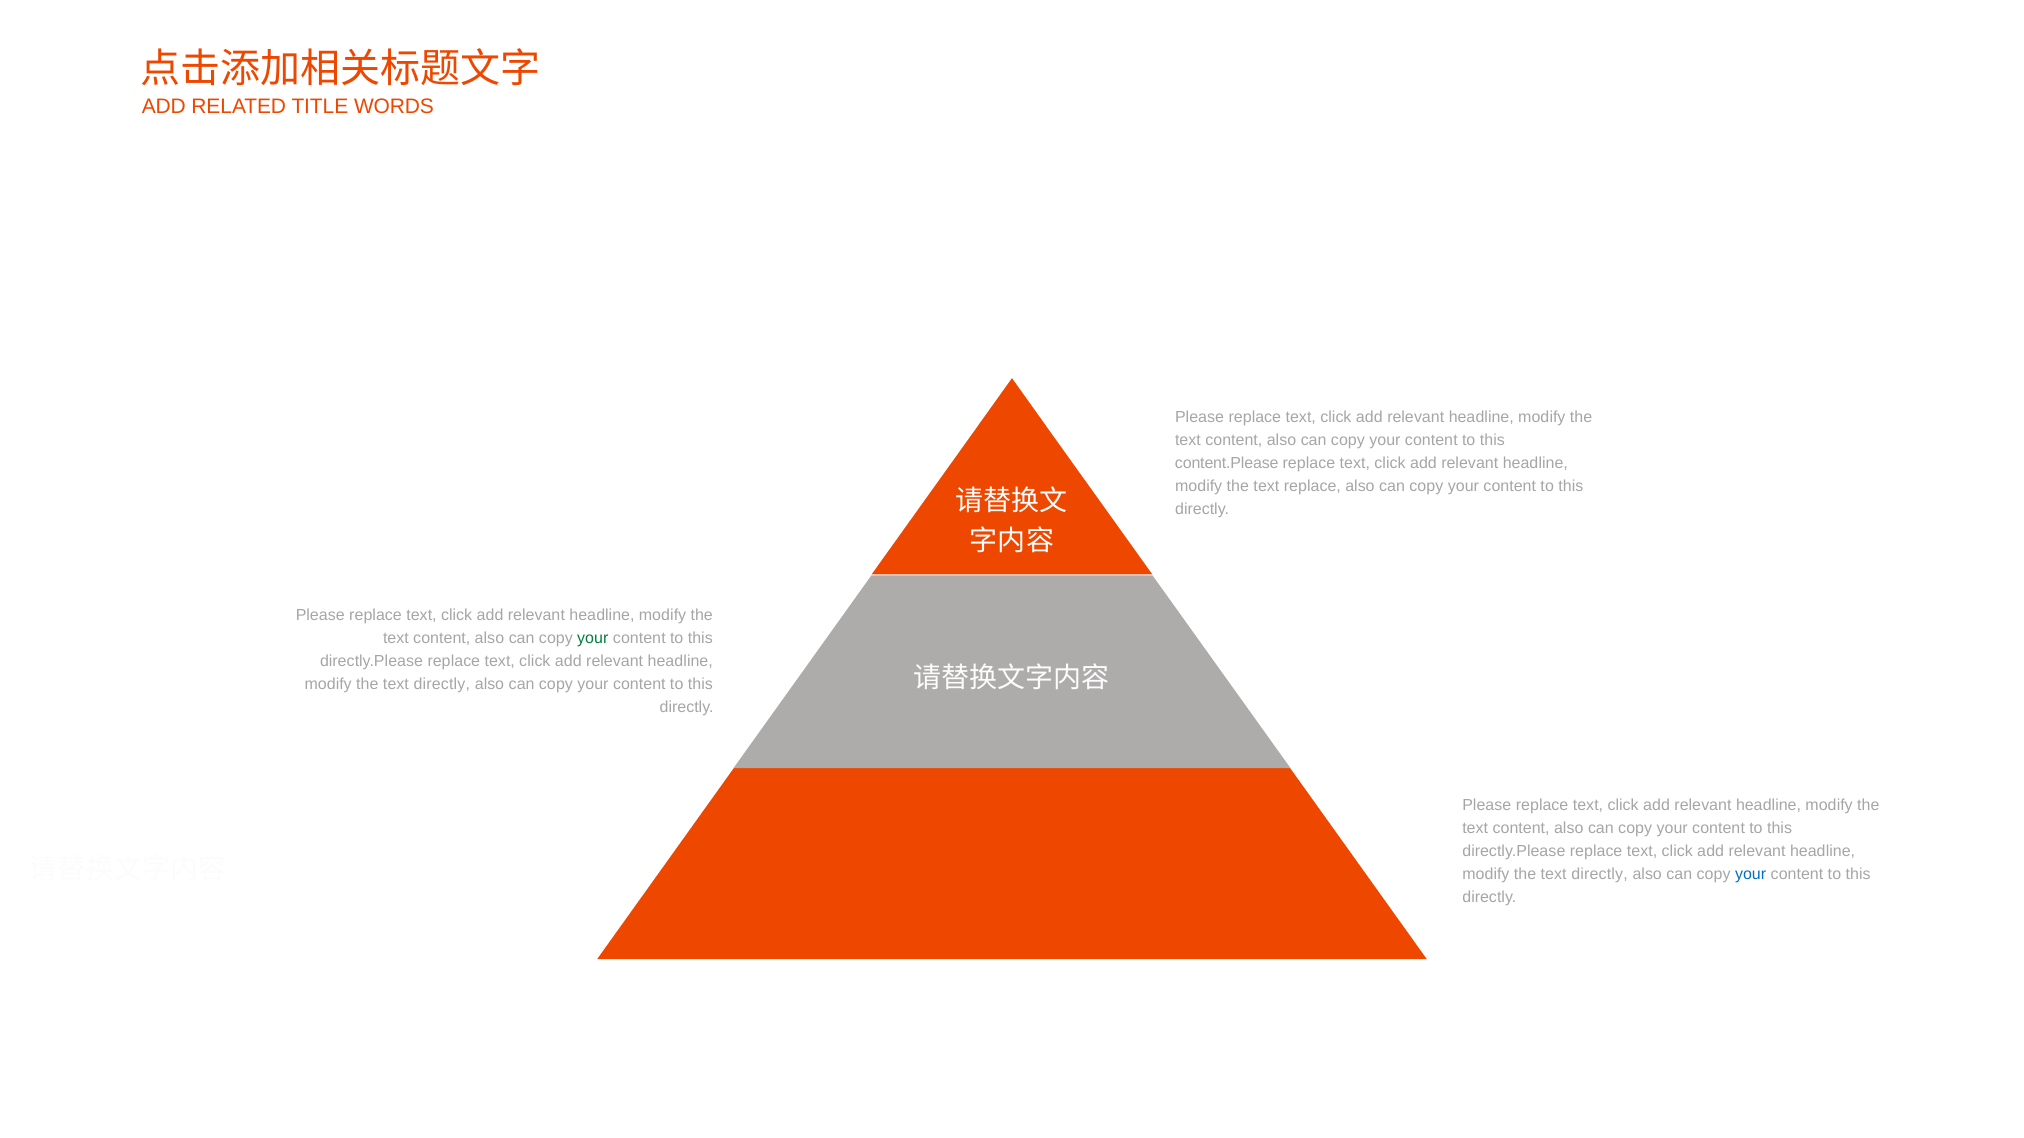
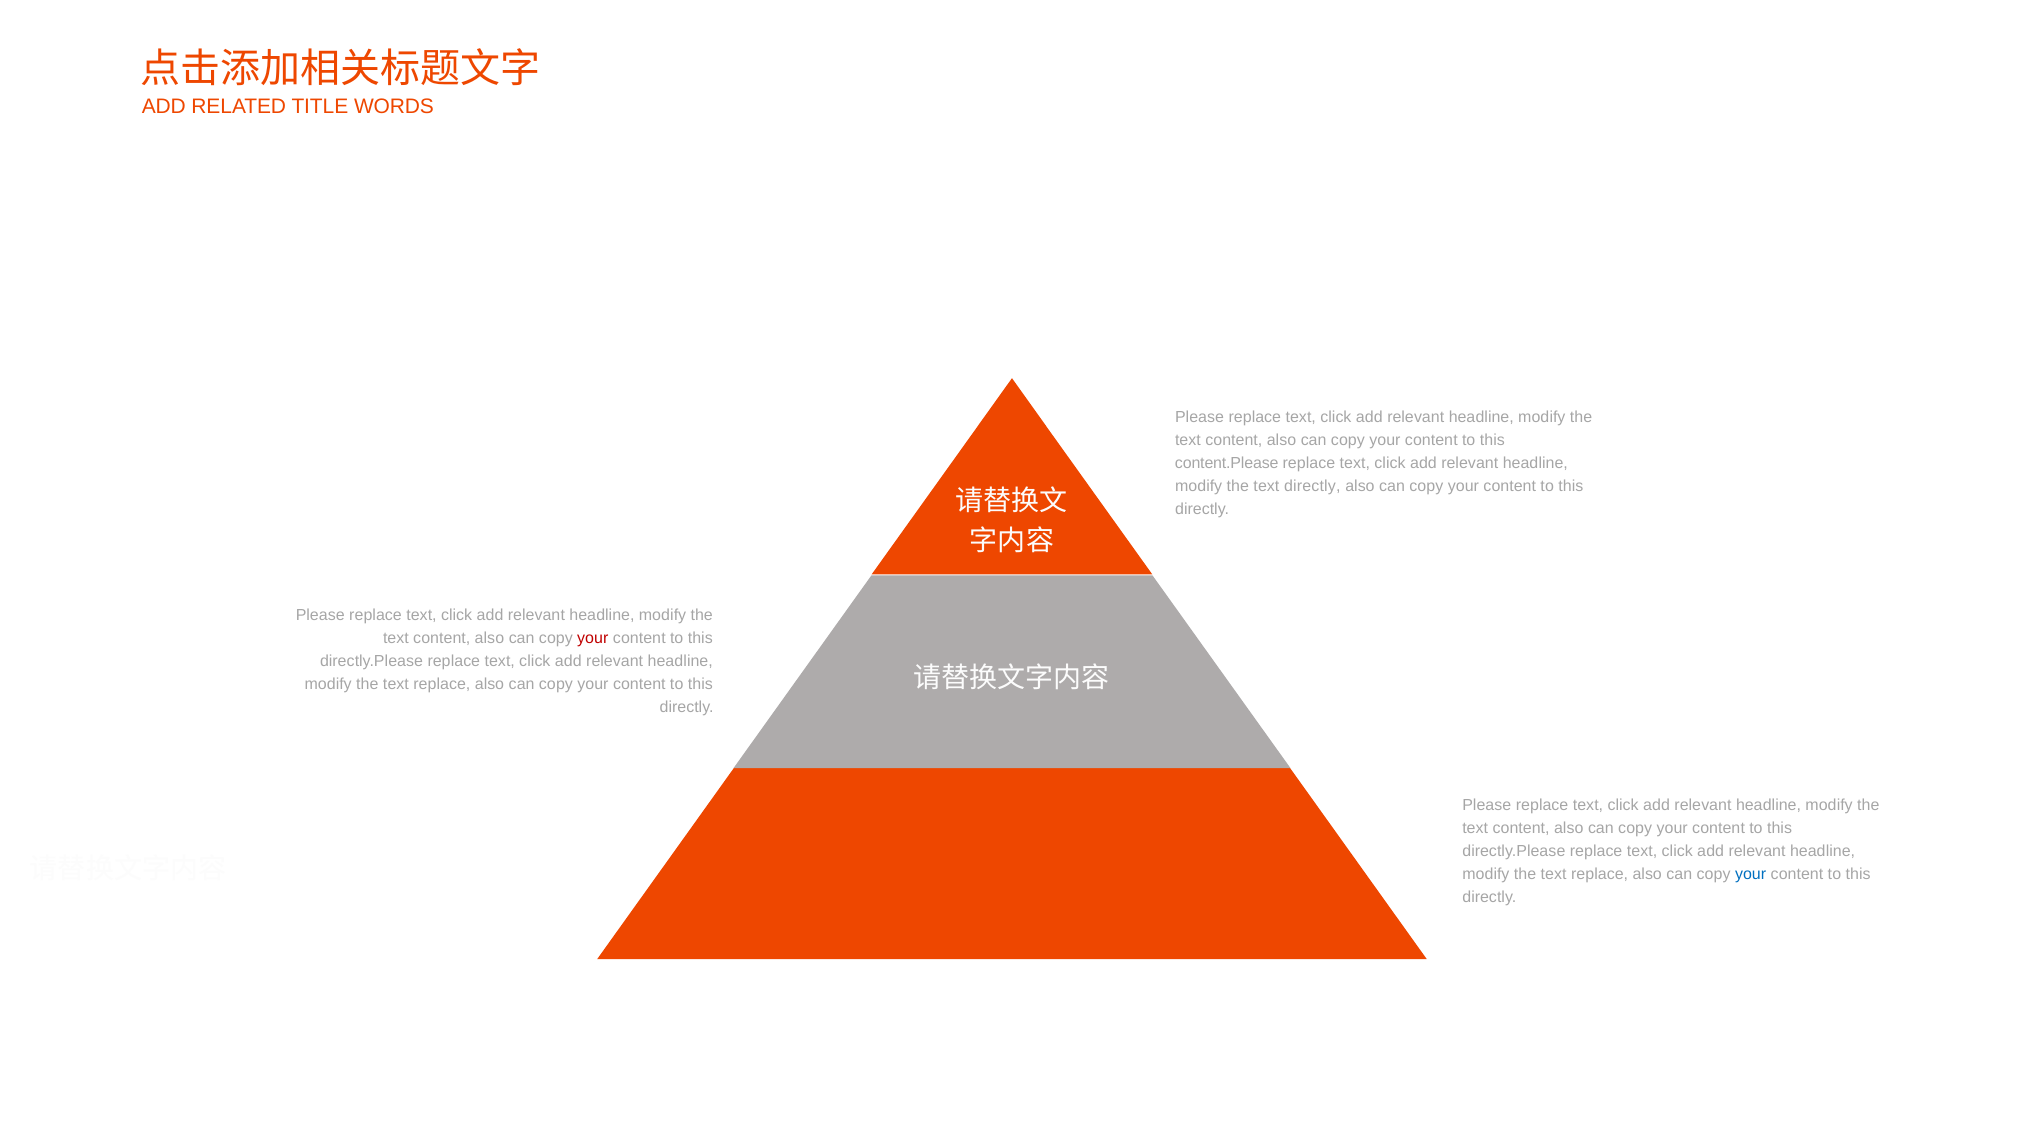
text replace: replace -> directly (1312, 486)
your colour: green -> red (593, 639)
directly: directly -> replace (442, 685)
directly: directly -> replace (1600, 875)
